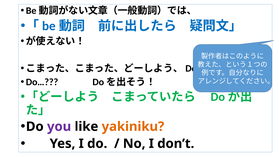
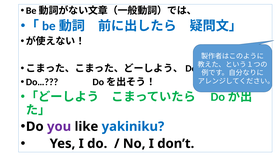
yakiniku colour: orange -> blue (133, 126)
